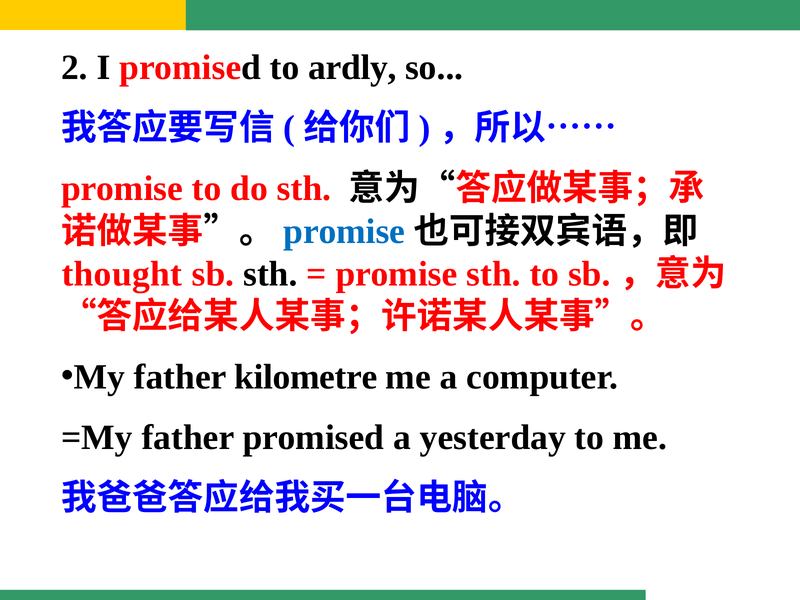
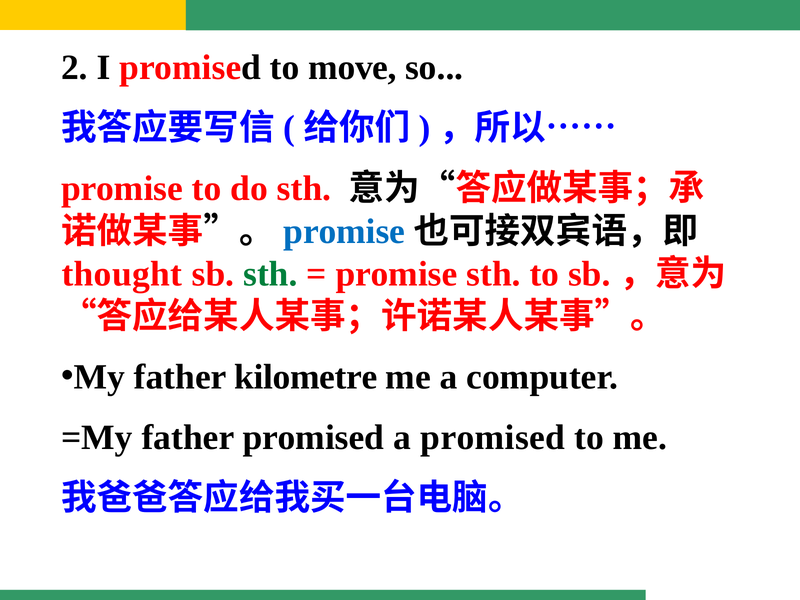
ardly: ardly -> move (353, 68)
sth colour: black -> green (270, 274)
a yesterday: yesterday -> promised (493, 438)
